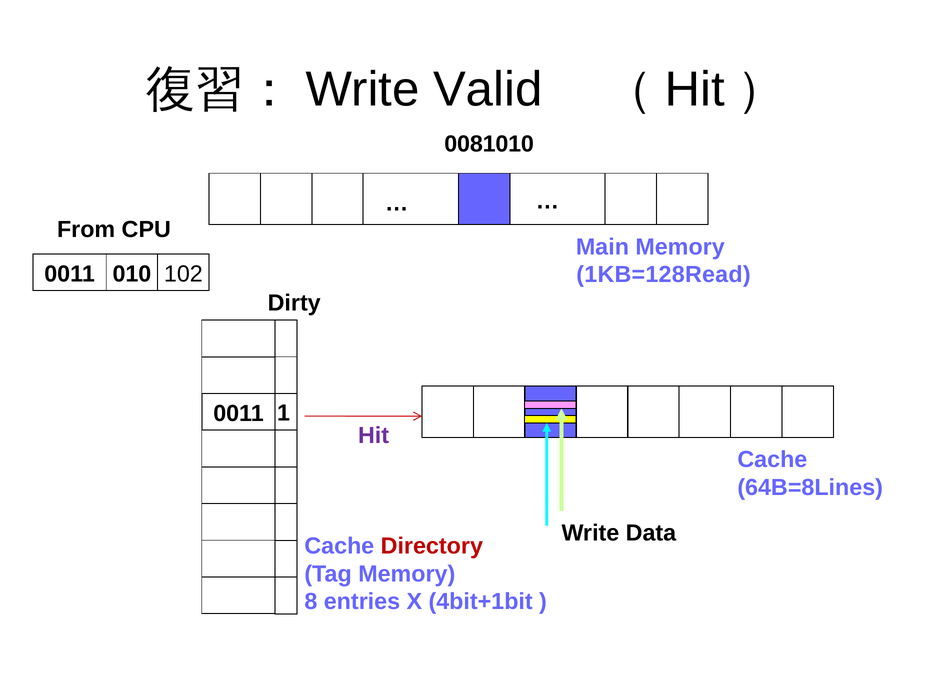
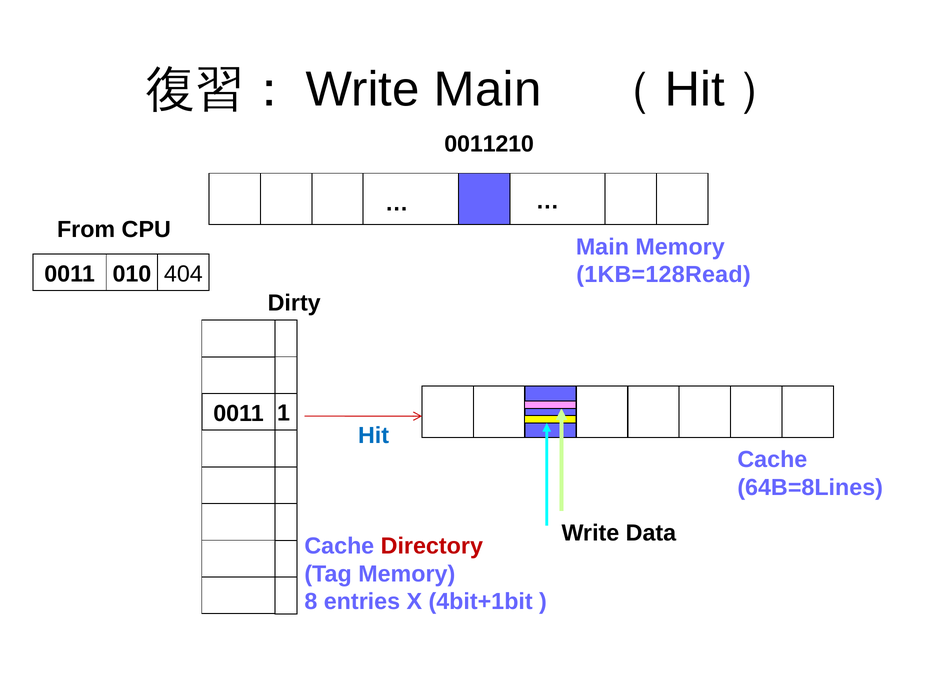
Write Valid: Valid -> Main (488, 90)
0081010: 0081010 -> 0011210 (489, 144)
102: 102 -> 404 (183, 274)
Hit colour: purple -> blue (374, 436)
